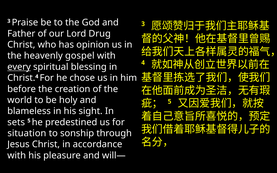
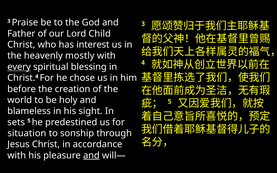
Drug: Drug -> Child (100, 34)
opinion: opinion -> interest (93, 45)
gospel: gospel -> mostly (80, 56)
and underline: none -> present (91, 156)
